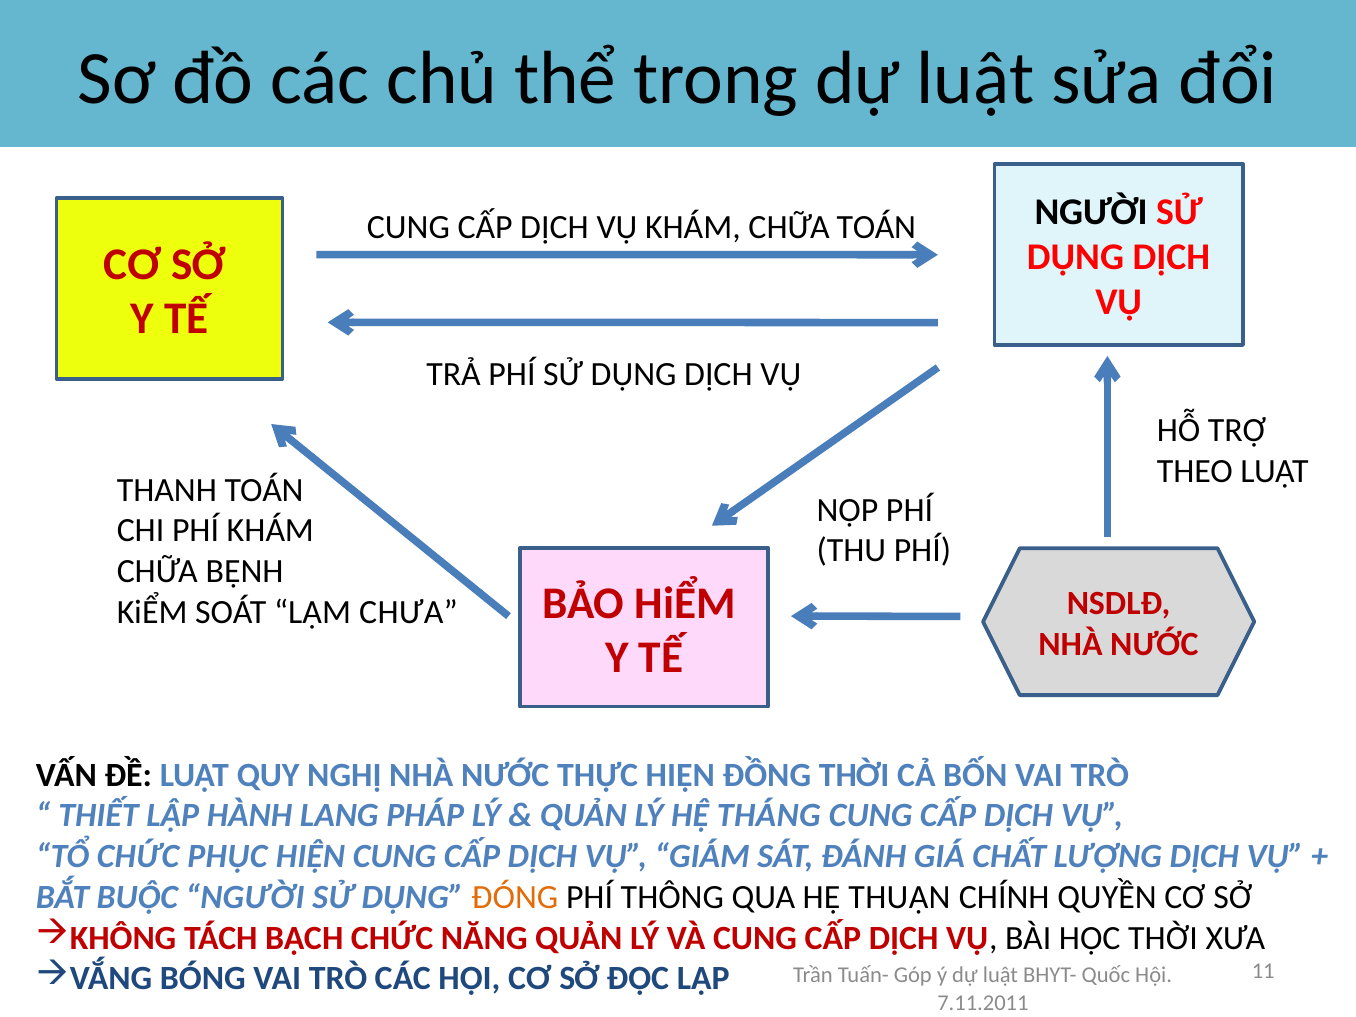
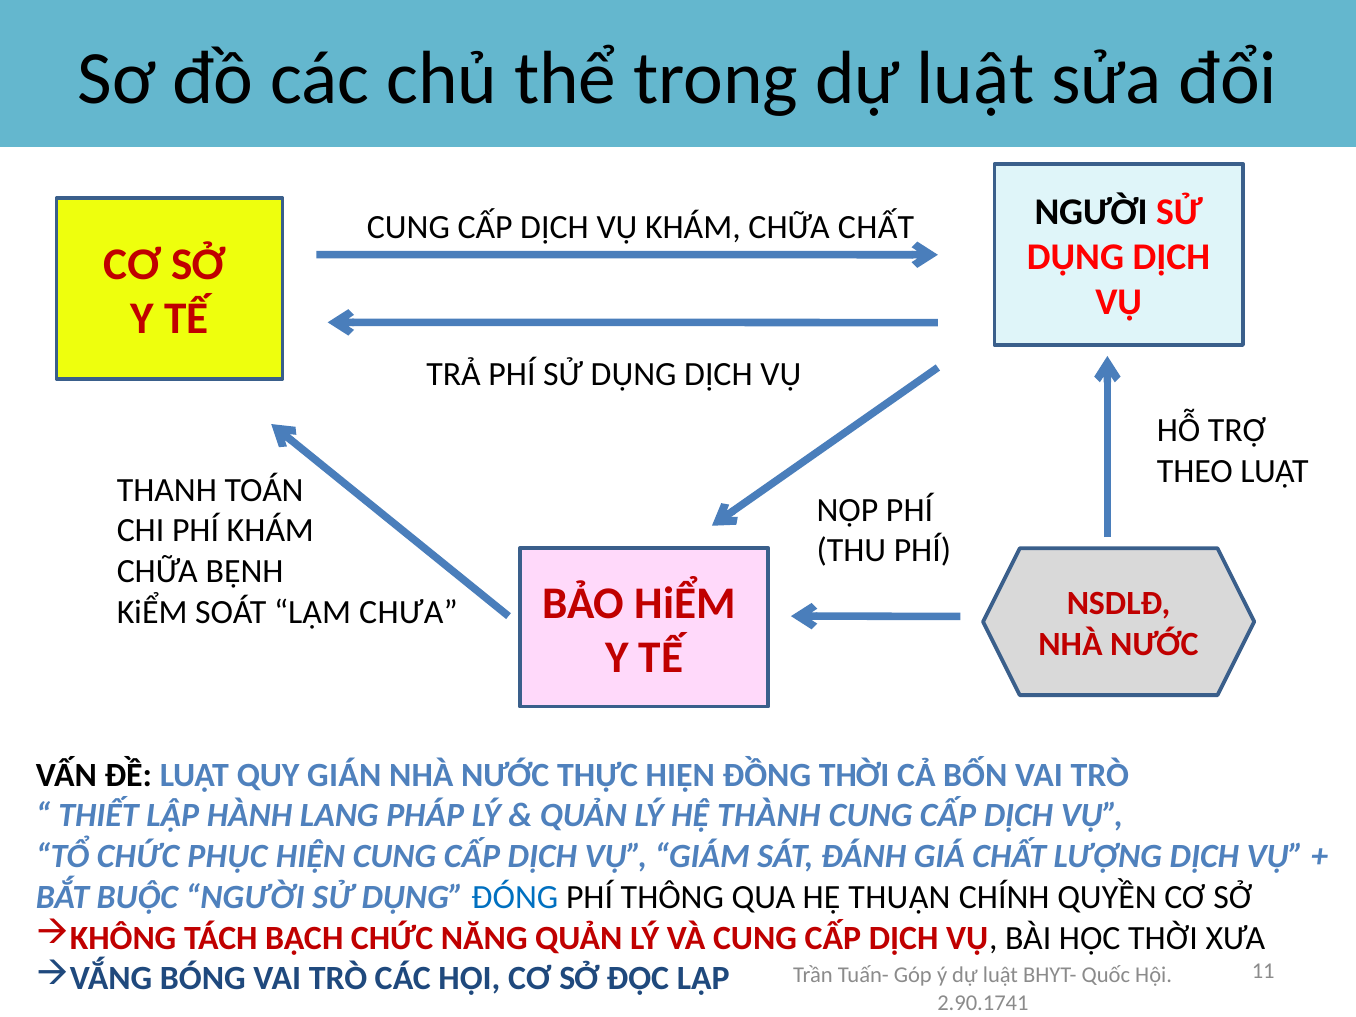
CHỮA TOÁN: TOÁN -> CHẤT (876, 227)
NGHỊ: NGHỊ -> GIÁN (344, 775)
THÁNG: THÁNG -> THÀNH (769, 816)
ĐÓNG colour: orange -> blue (515, 897)
7.11.2011: 7.11.2011 -> 2.90.1741 (983, 1003)
